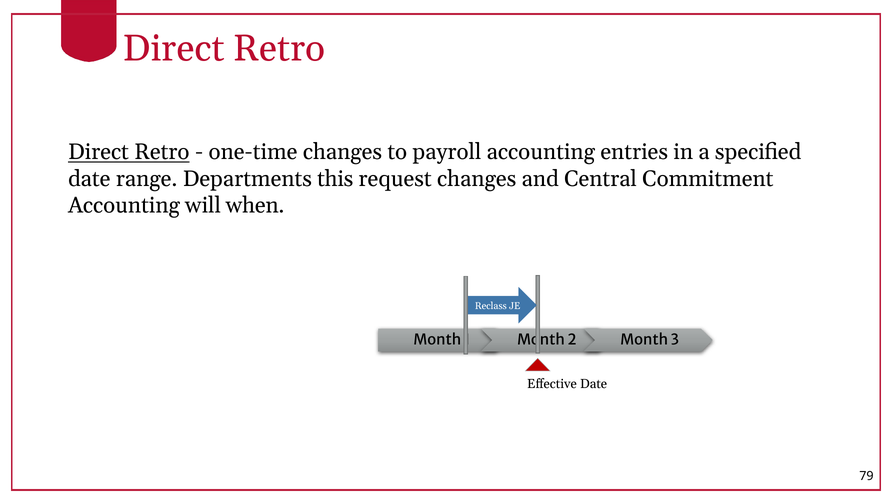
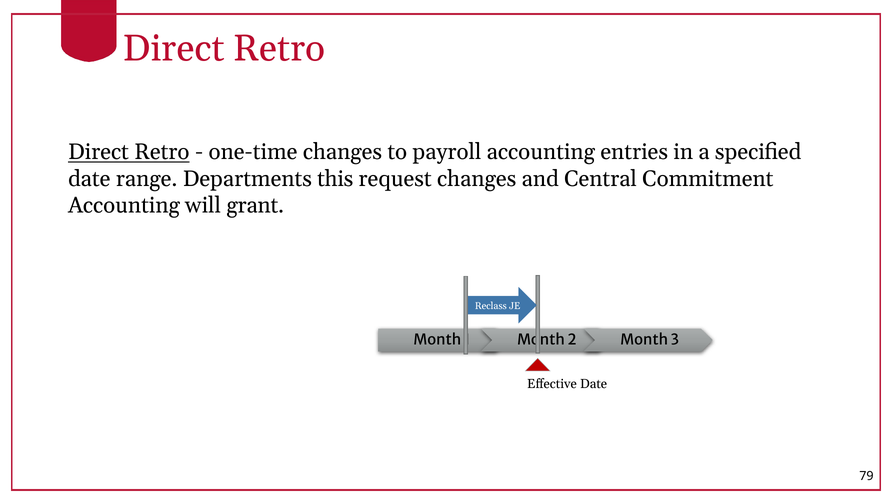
when: when -> grant (255, 205)
